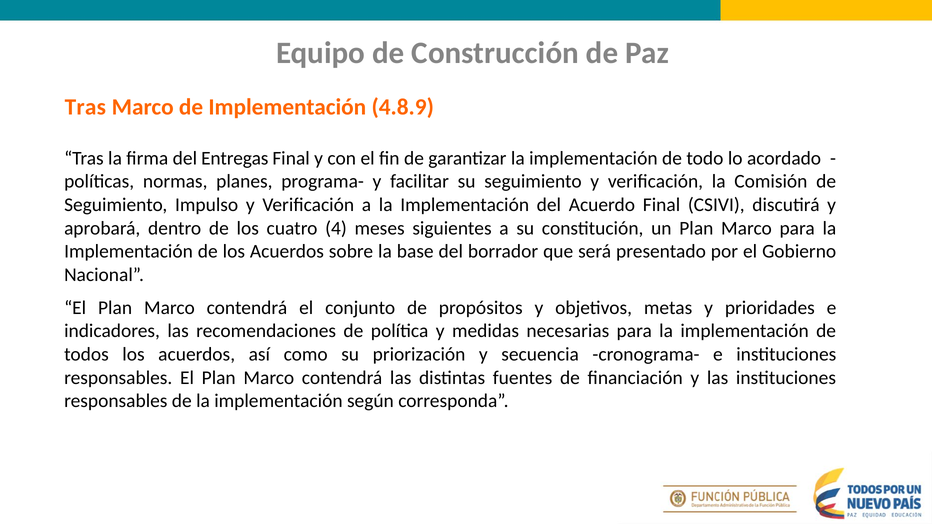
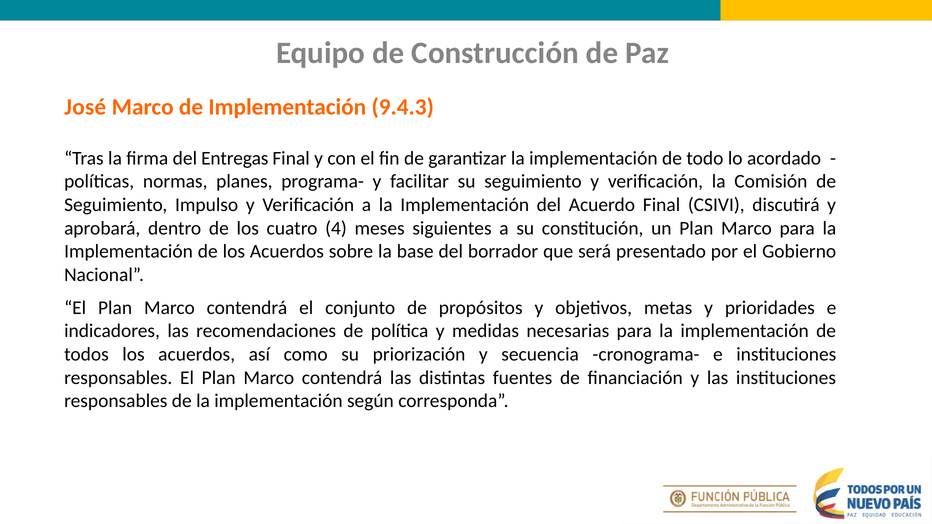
Tras: Tras -> José (85, 107)
4.8.9: 4.8.9 -> 9.4.3 (403, 107)
